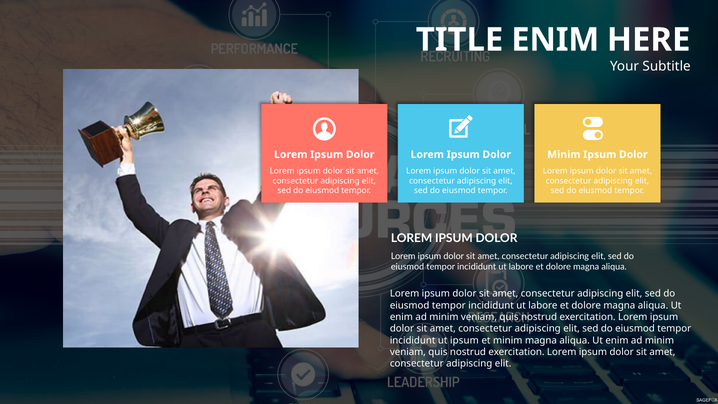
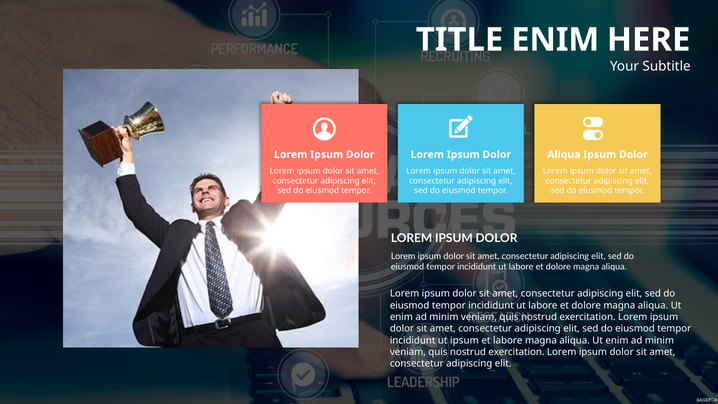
Minim: Minim -> Aliqua (564, 154)
et minim: minim -> labore (508, 340)
